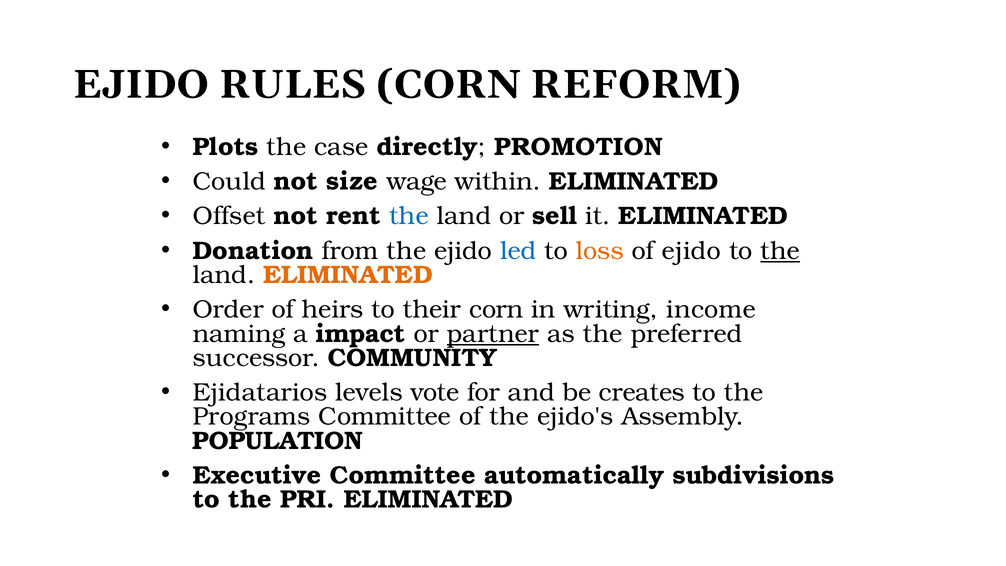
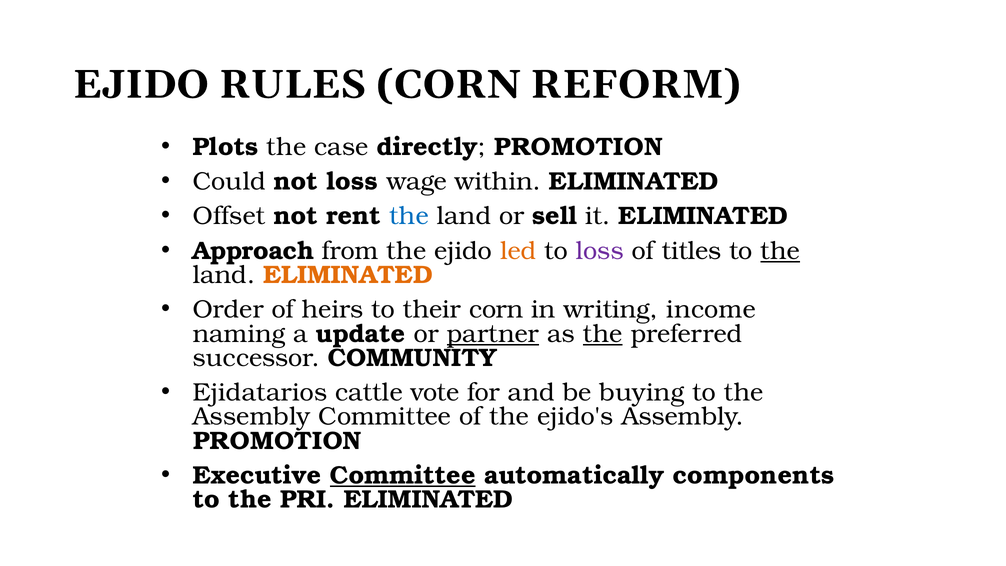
not size: size -> loss (352, 181)
Donation: Donation -> Approach (253, 251)
led colour: blue -> orange (518, 251)
loss colour: orange -> purple (600, 251)
of ejido: ejido -> titles (692, 251)
impact: impact -> update (361, 334)
the underline: none -> present (603, 334)
levels: levels -> cattle (369, 392)
creates: creates -> buying (642, 392)
Programs: Programs -> Assembly (252, 417)
POPULATION: POPULATION -> PROMOTION (277, 441)
Committee underline: none -> present (403, 475)
subdivisions: subdivisions -> components (754, 475)
